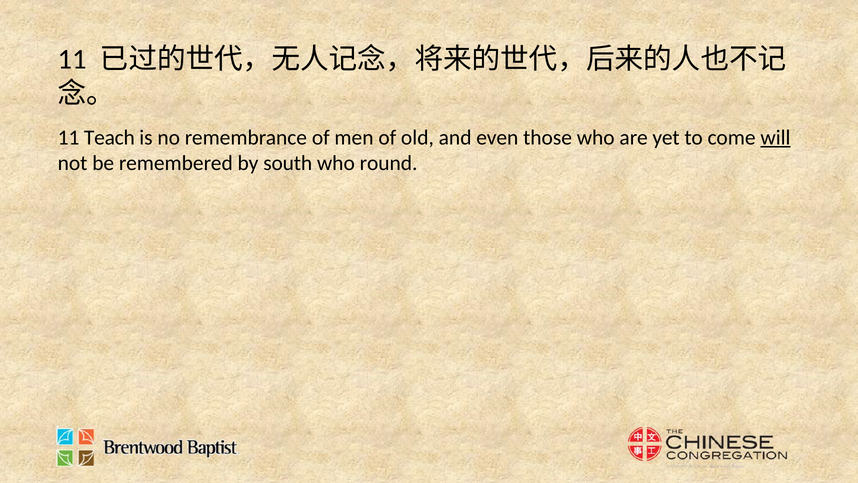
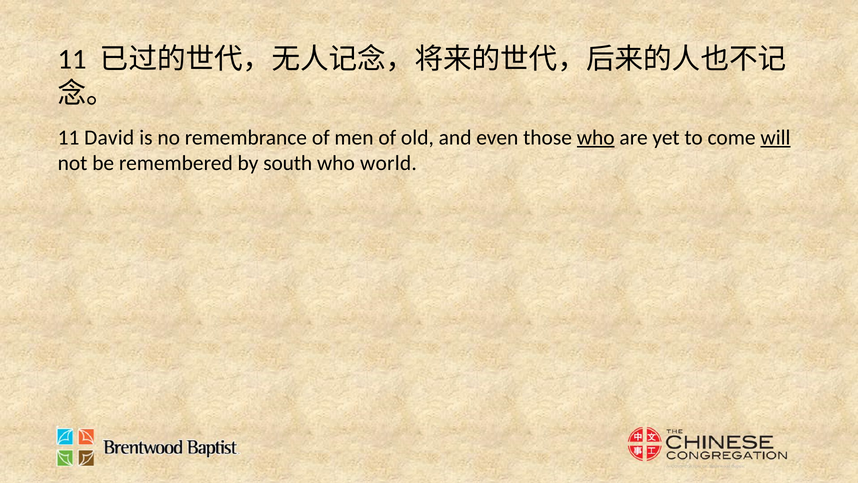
Teach: Teach -> David (109, 137)
who underline: none -> present (596, 137)
round: round -> world (388, 163)
